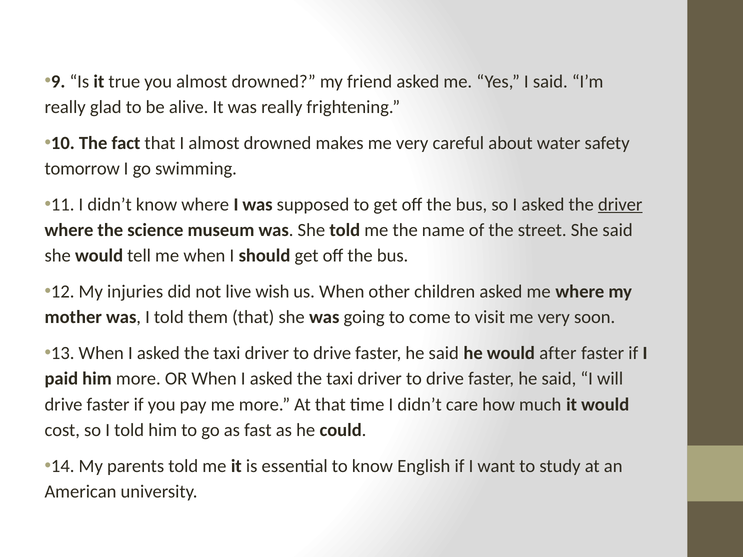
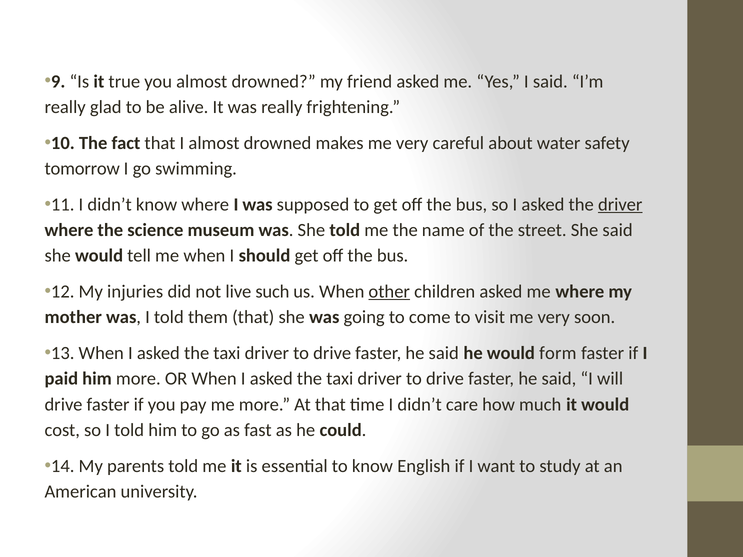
wish: wish -> such (272, 292)
other underline: none -> present (389, 292)
after: after -> form (558, 353)
